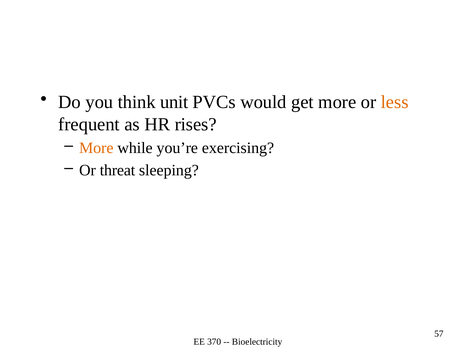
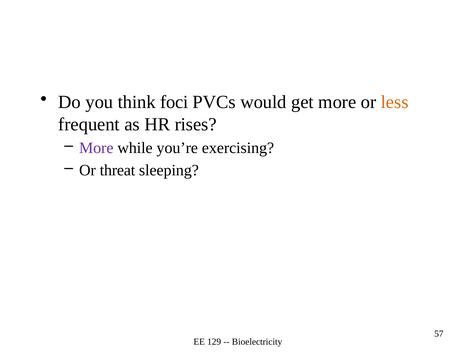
unit: unit -> foci (174, 102)
More colour: orange -> purple (96, 148)
370: 370 -> 129 (214, 342)
